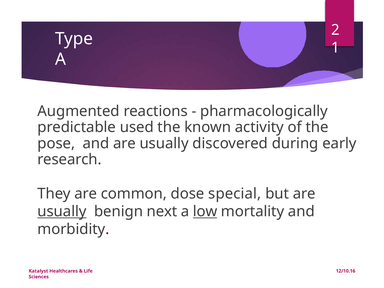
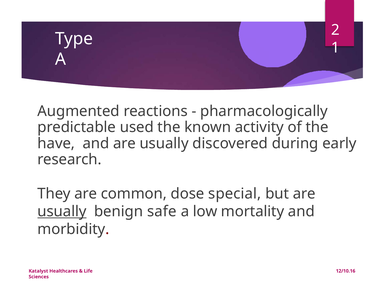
pose: pose -> have (56, 143)
next: next -> safe (162, 211)
low underline: present -> none (205, 211)
